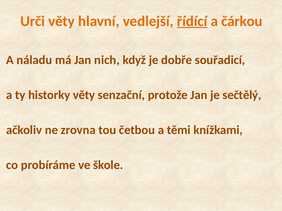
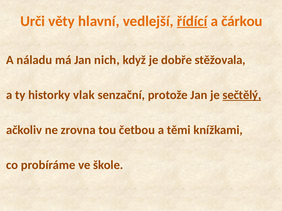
souřadicí: souřadicí -> stěžovala (220, 60)
historky věty: věty -> vlak (84, 95)
sečtělý underline: none -> present (242, 95)
